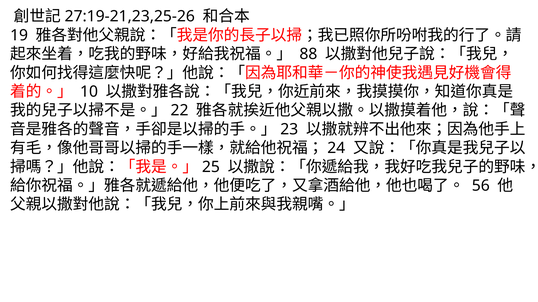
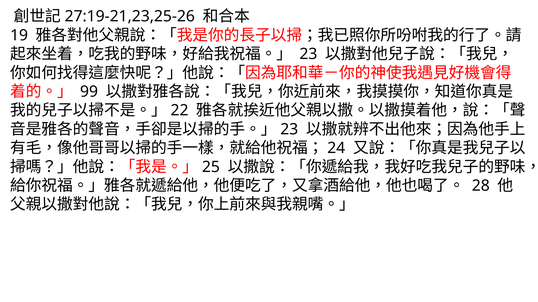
88: 88 -> 23 (308, 54)
10: 10 -> 99 (89, 92)
56: 56 -> 28 (481, 186)
